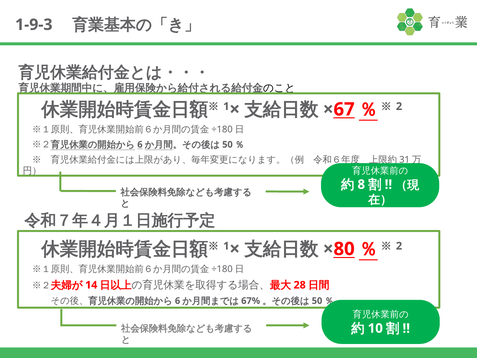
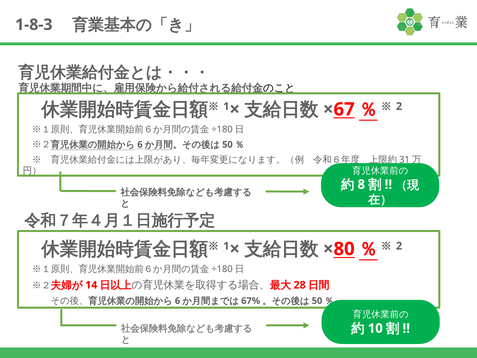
1-9-3: 1-9-3 -> 1-8-3 (34, 25)
